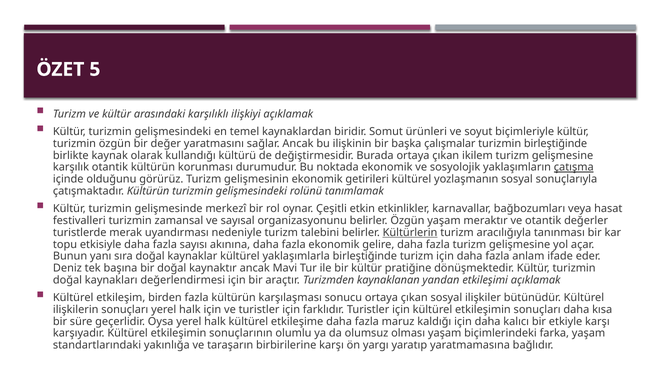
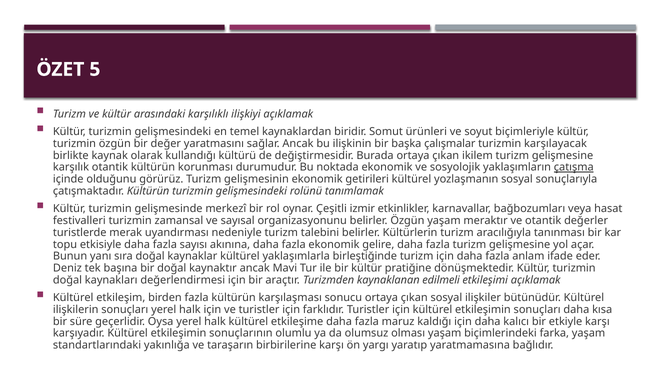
turizmin birleştiğinde: birleştiğinde -> karşılayacak (555, 144)
etkin: etkin -> izmir (362, 209)
Kültürlerin underline: present -> none (410, 233)
yandan: yandan -> edilmeli (441, 280)
